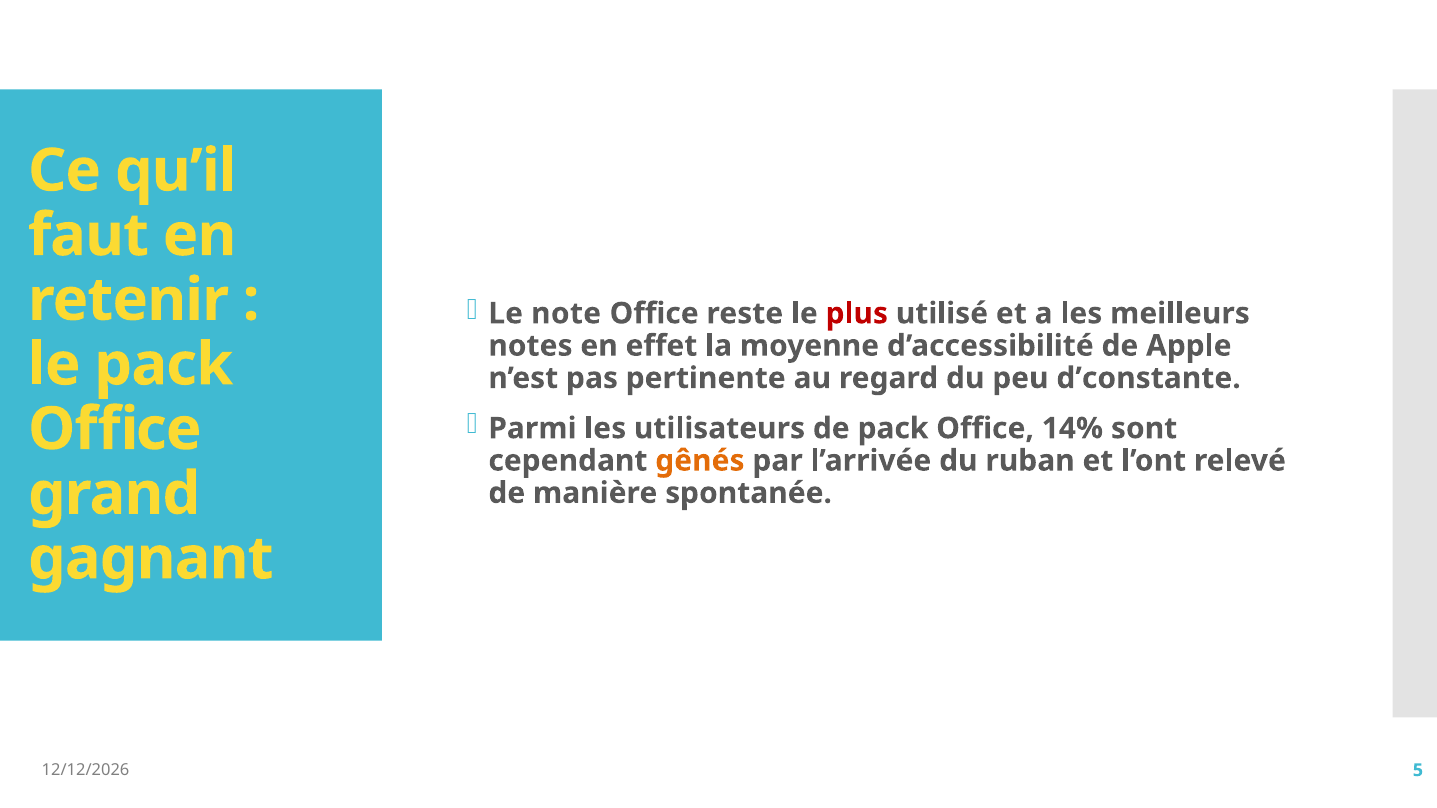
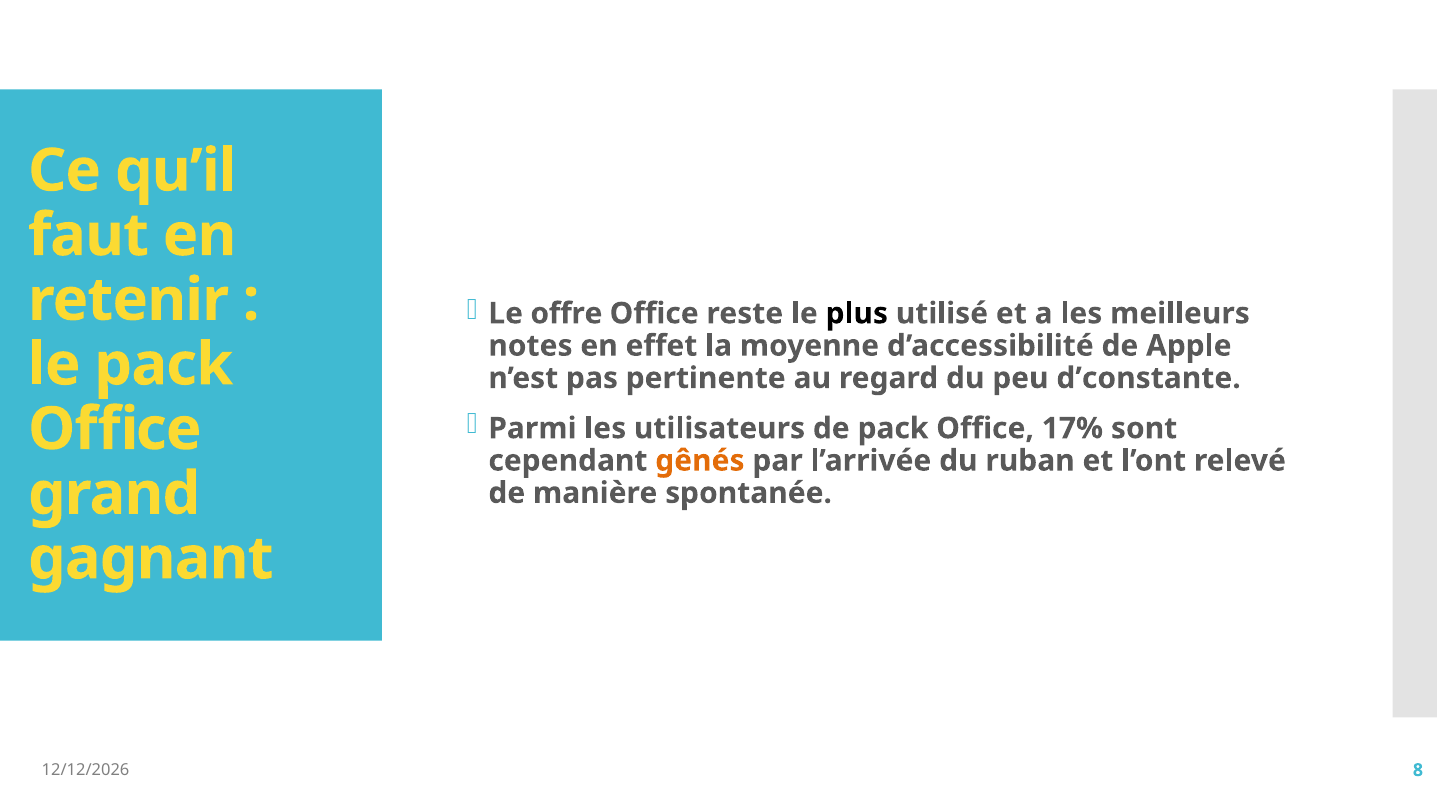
note: note -> offre (566, 314)
plus colour: red -> black (857, 314)
14%: 14% -> 17% (1072, 429)
5: 5 -> 8 (1418, 770)
